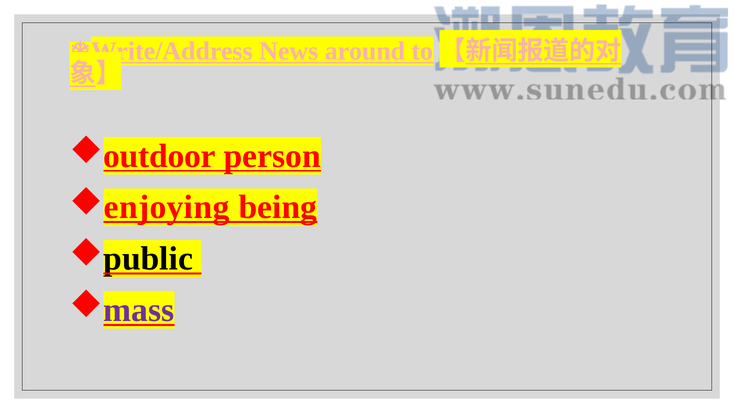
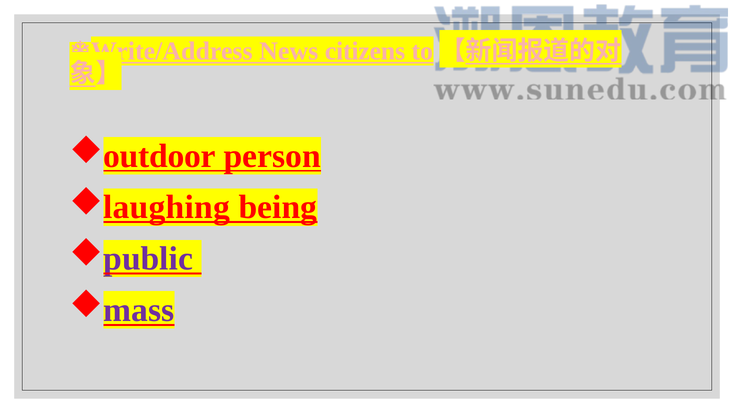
around: around -> citizens (365, 51)
enjoying: enjoying -> laughing (167, 207)
public colour: black -> purple (148, 259)
